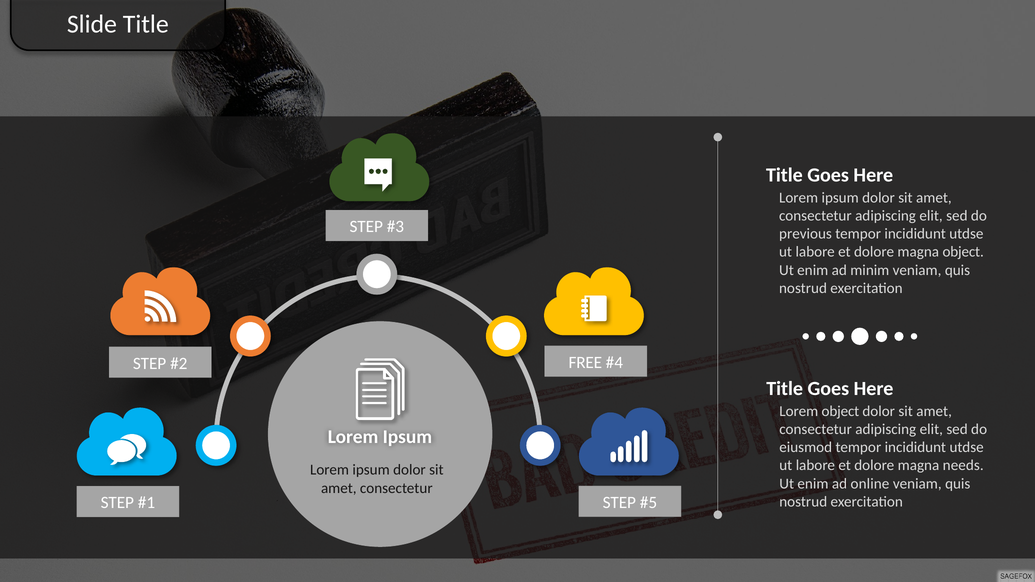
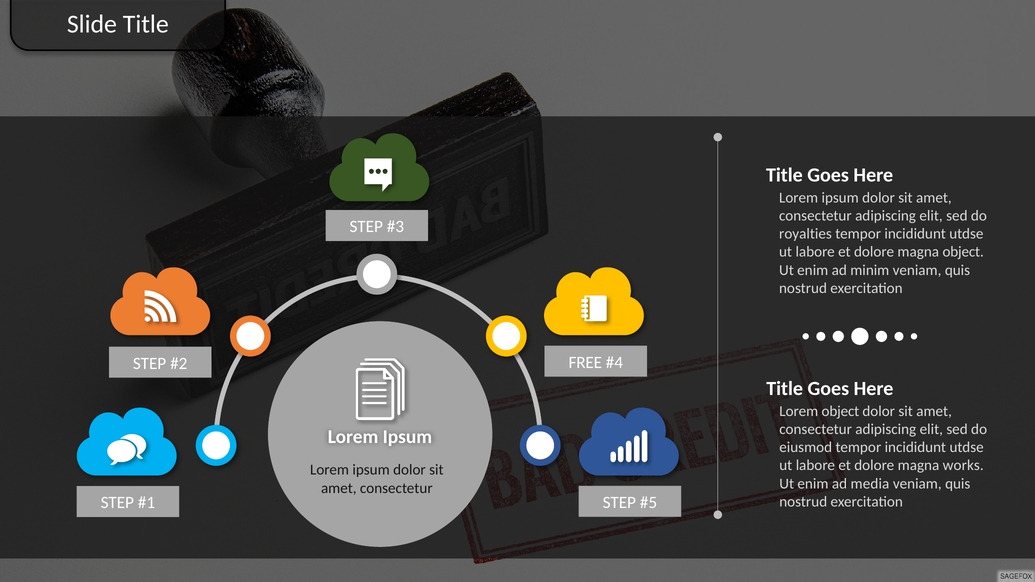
previous: previous -> royalties (805, 234)
needs: needs -> works (963, 466)
online: online -> media (870, 484)
